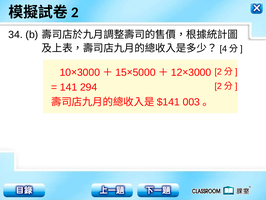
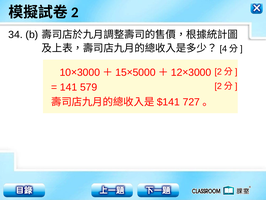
294: 294 -> 579 (89, 87)
003: 003 -> 727 (191, 102)
